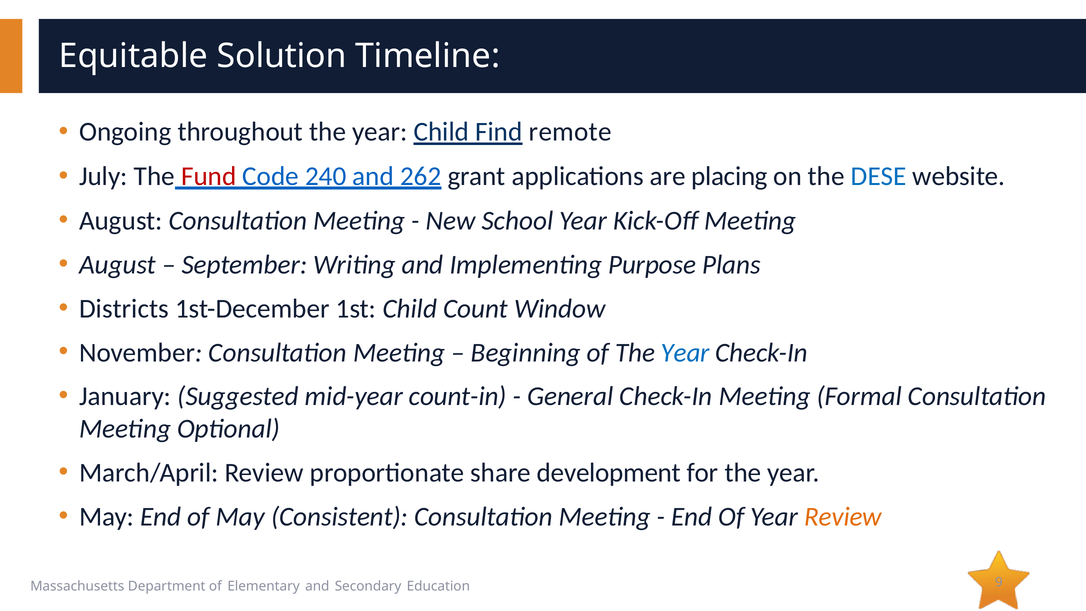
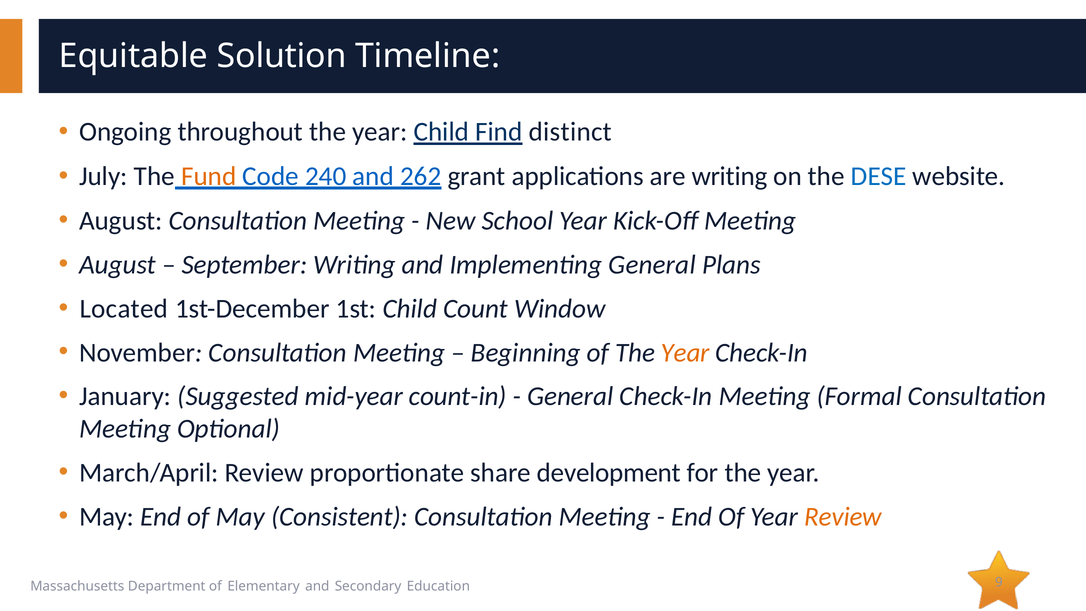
remote: remote -> distinct (570, 132)
Fund colour: red -> orange (209, 176)
are placing: placing -> writing (729, 176)
Implementing Purpose: Purpose -> General (652, 265)
Districts: Districts -> Located (124, 309)
Year colour: blue -> orange (685, 352)
